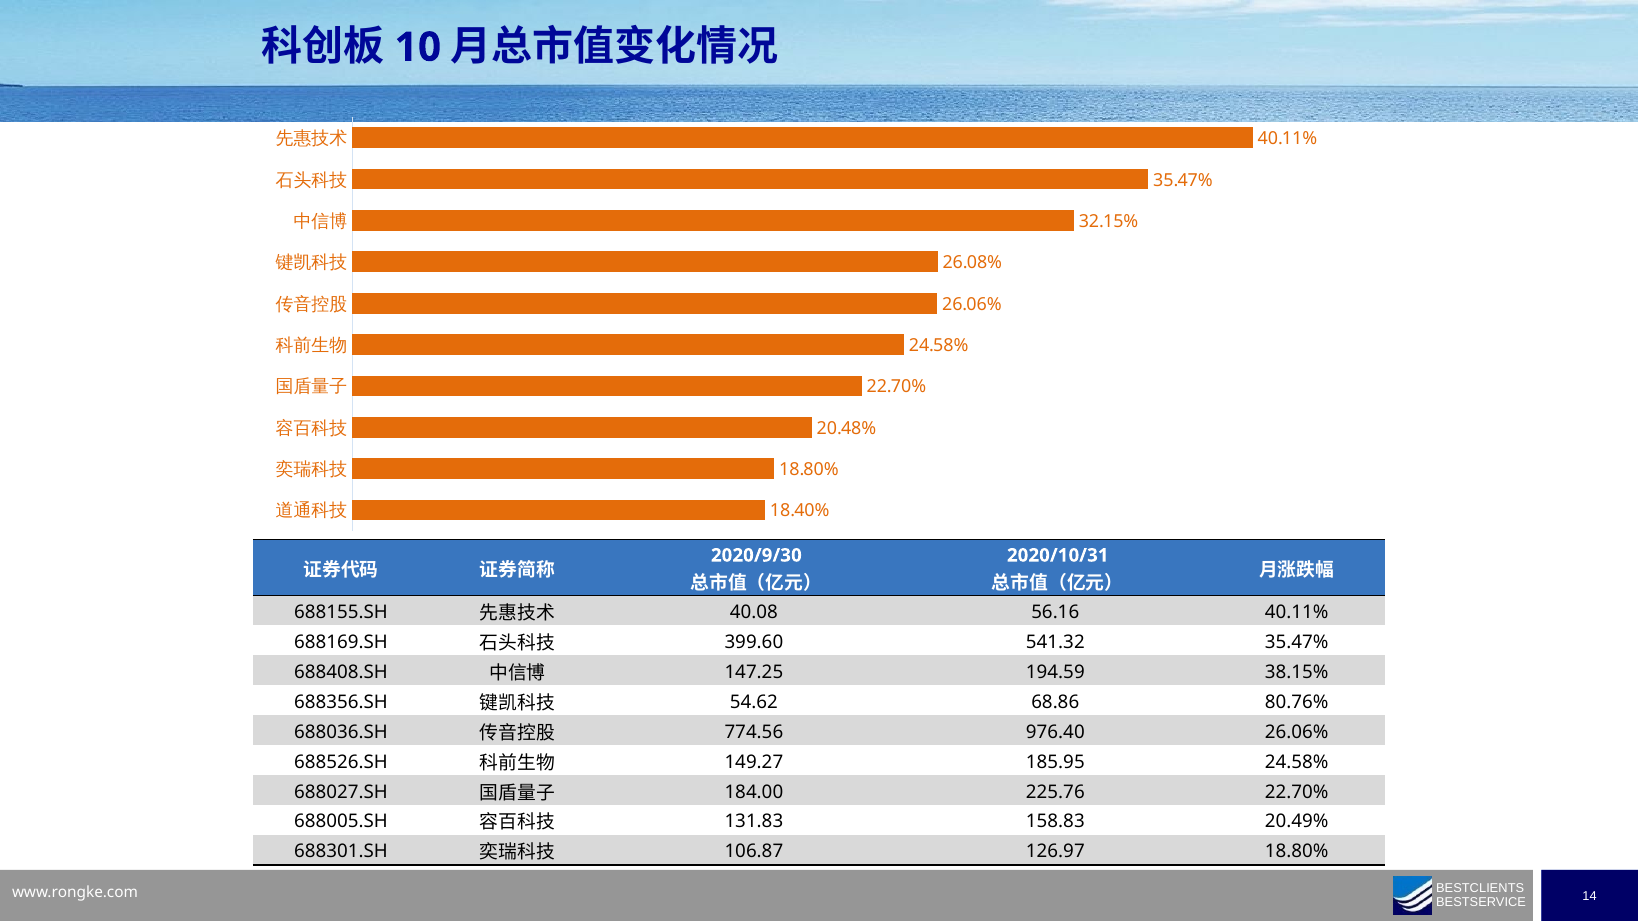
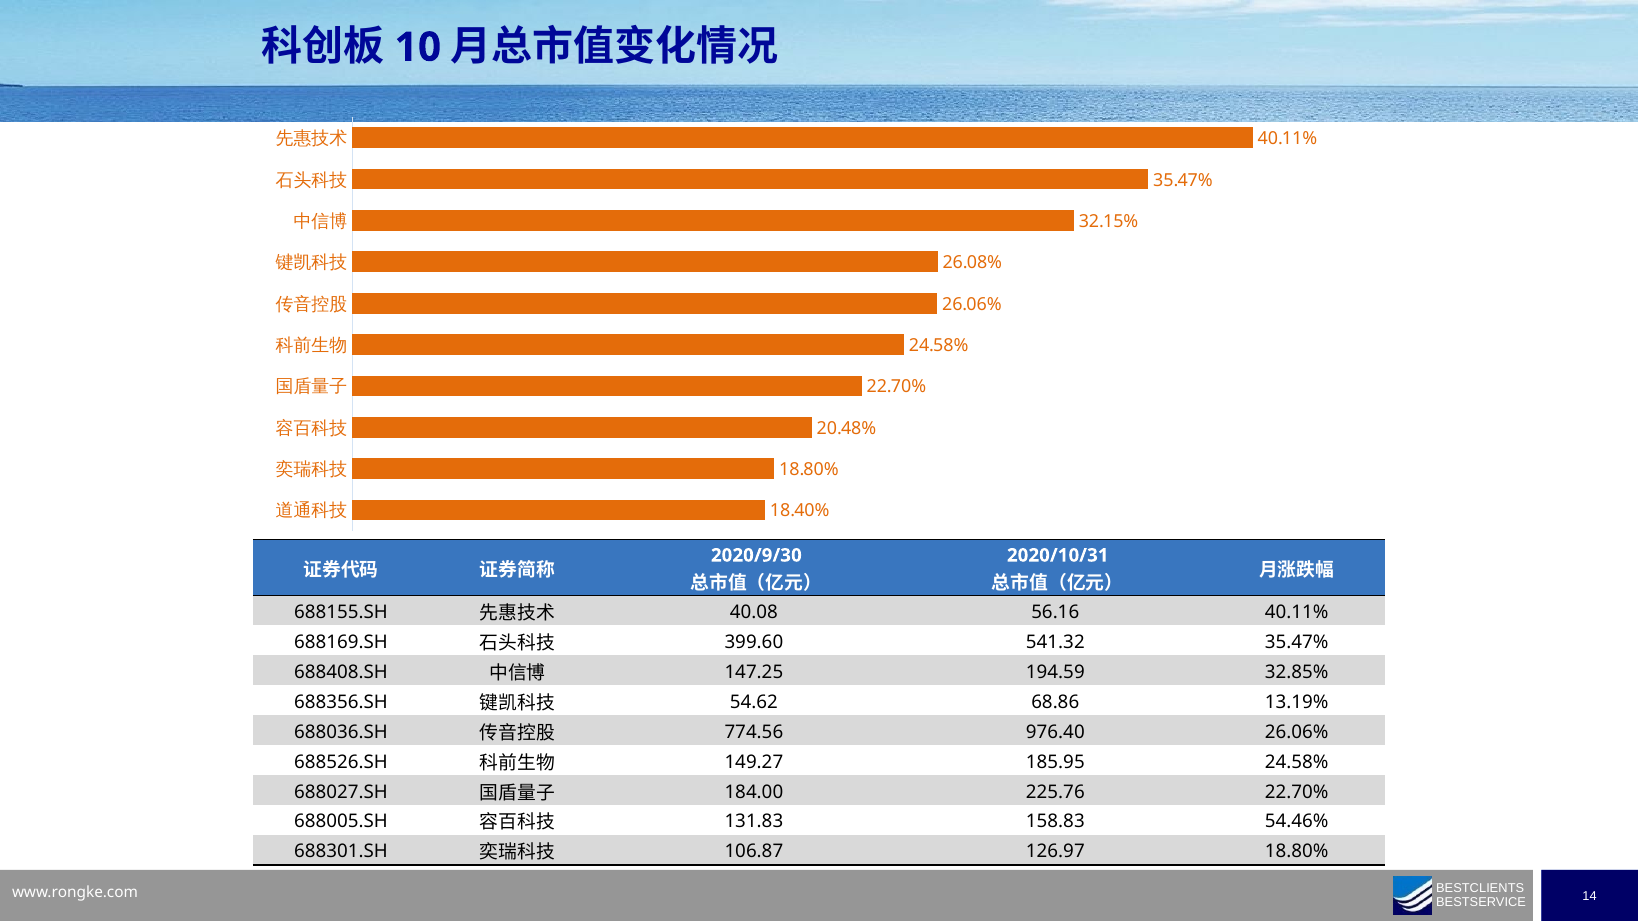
38.15%: 38.15% -> 32.85% (1297, 672)
80.76%: 80.76% -> 13.19% (1297, 702)
20.49%: 20.49% -> 54.46% (1297, 822)
